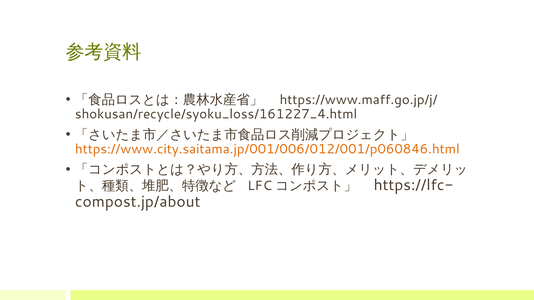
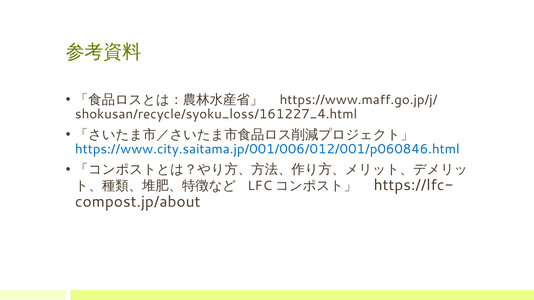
https://www.city.saitama.jp/001/006/012/001/p060846.html colour: orange -> blue (267, 149)
